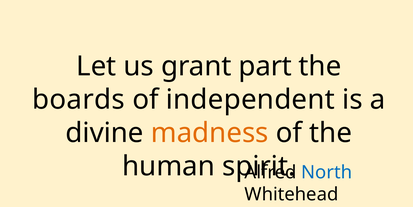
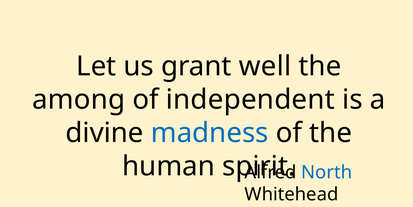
part: part -> well (265, 66)
boards: boards -> among (79, 99)
madness colour: orange -> blue (210, 133)
